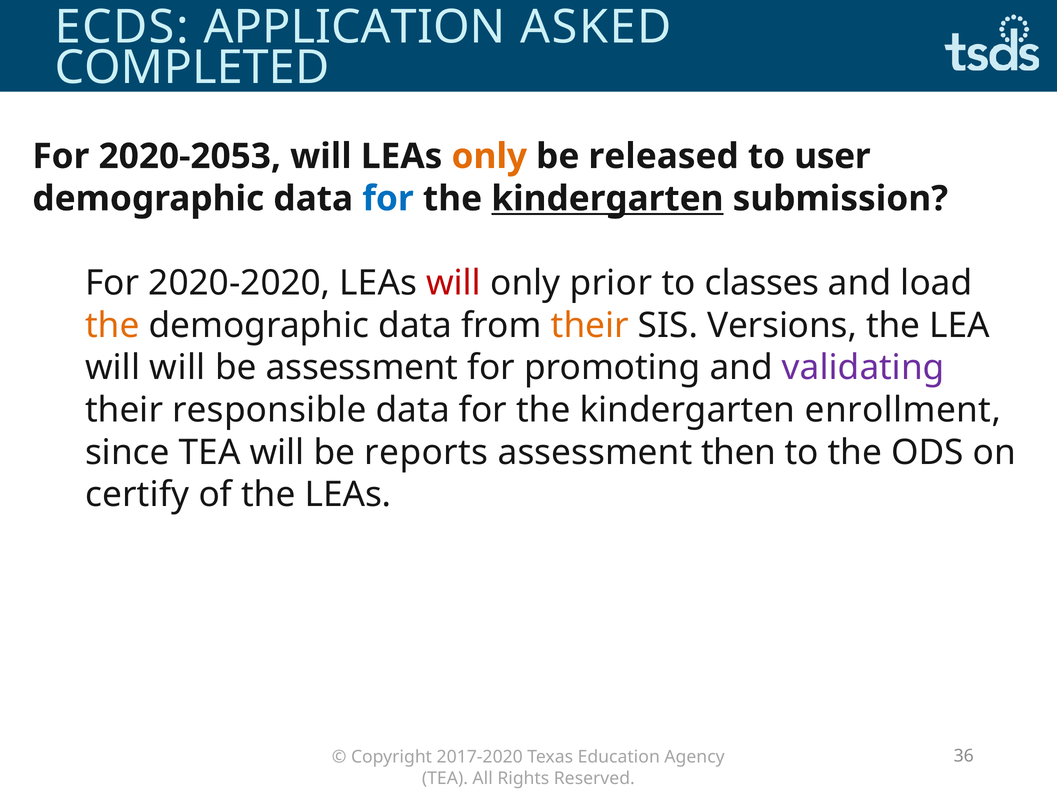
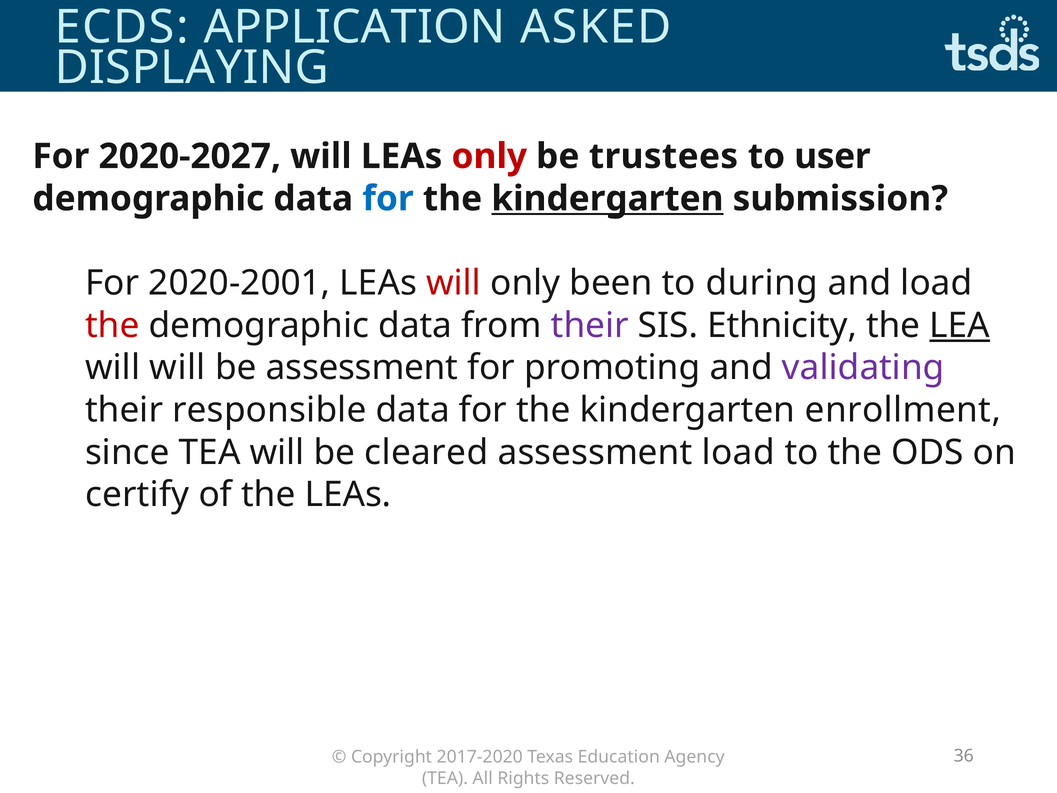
COMPLETED: COMPLETED -> DISPLAYING (192, 68)
2020-2053: 2020-2053 -> 2020-2027 (190, 156)
only colour: orange -> red (489, 156)
released: released -> trustees (663, 156)
2020-2020: 2020-2020 -> 2020-2001 (239, 283)
prior: prior -> been (611, 283)
classes: classes -> during (762, 283)
the colour: orange -> red (112, 325)
their colour: orange -> purple (590, 325)
Versions: Versions -> Ethnicity (782, 325)
LEA underline: none -> present (960, 325)
reports: reports -> cleared (426, 452)
assessment then: then -> load (738, 452)
